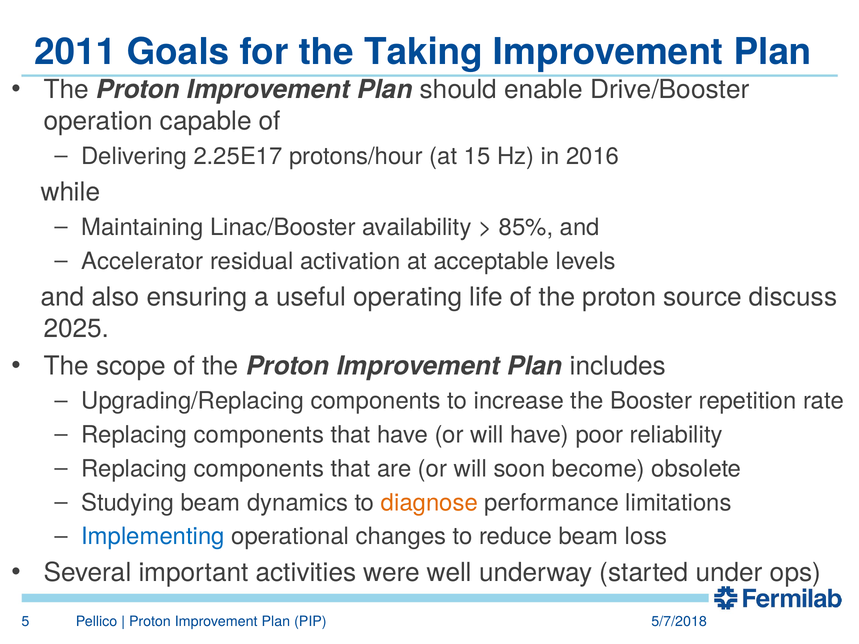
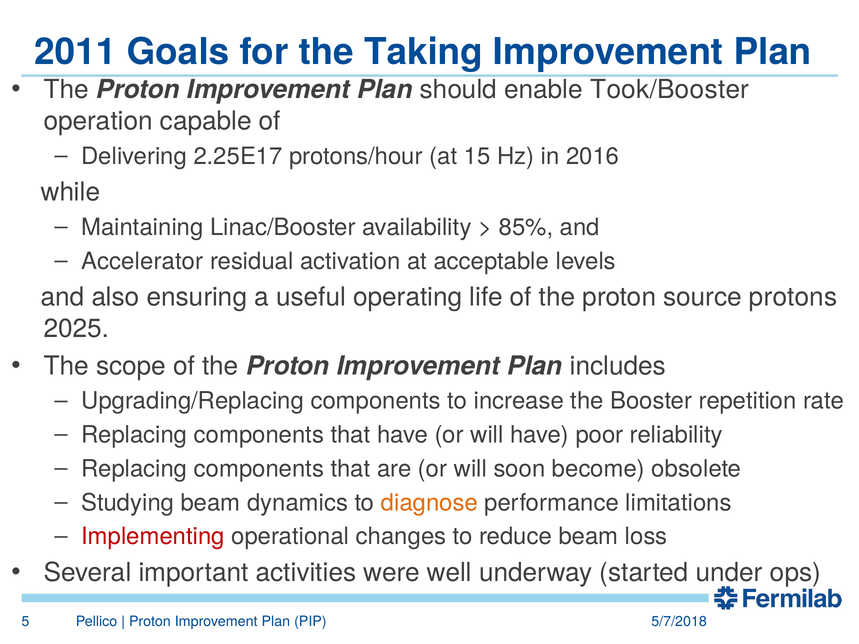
Drive/Booster: Drive/Booster -> Took/Booster (670, 90)
discuss: discuss -> protons (793, 297)
Implementing colour: blue -> red (153, 537)
